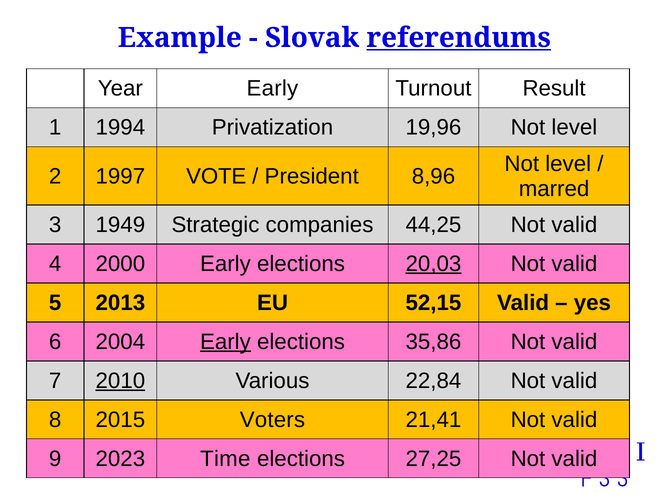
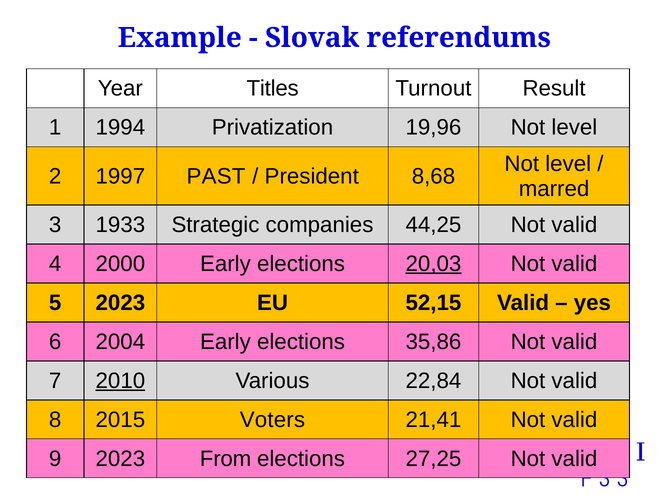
referendums underline: present -> none (459, 38)
Year Early: Early -> Titles (273, 89)
VOTE: VOTE -> PAST (216, 176)
8,96: 8,96 -> 8,68 (433, 176)
1949: 1949 -> 1933 (120, 225)
5 2013: 2013 -> 2023 (120, 303)
Early underline: present -> none (225, 342)
Time: Time -> From (226, 458)
